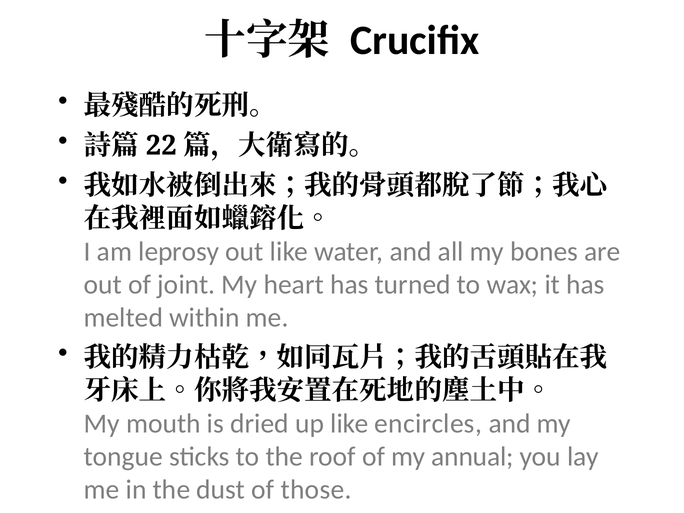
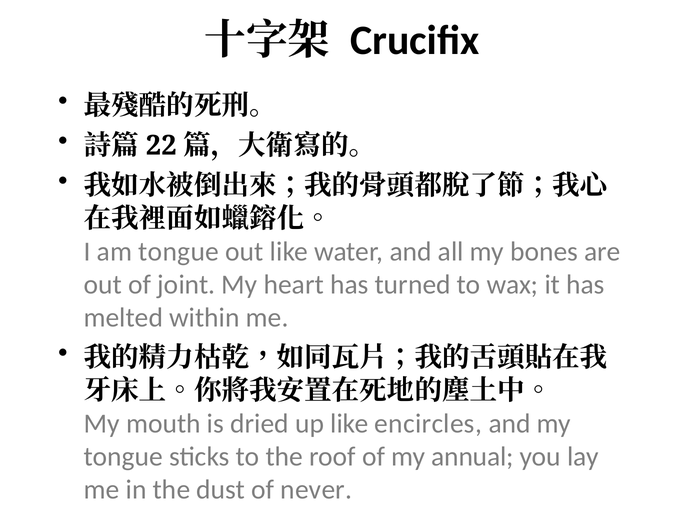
am leprosy: leprosy -> tongue (179, 252)
those: those -> never (316, 490)
